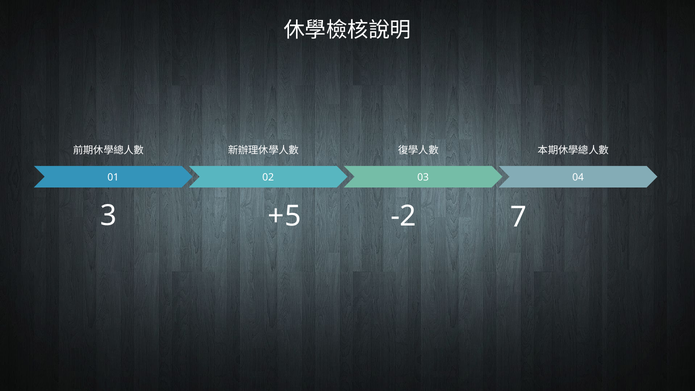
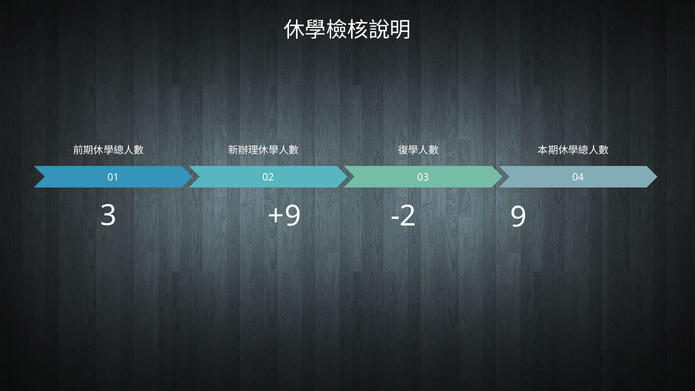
+5: +5 -> +9 (285, 216)
7: 7 -> 9 (519, 217)
